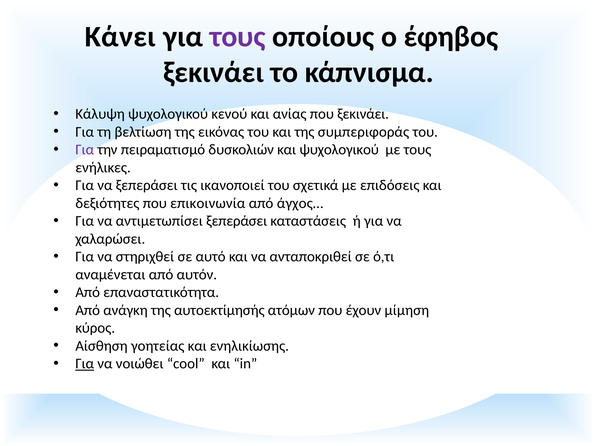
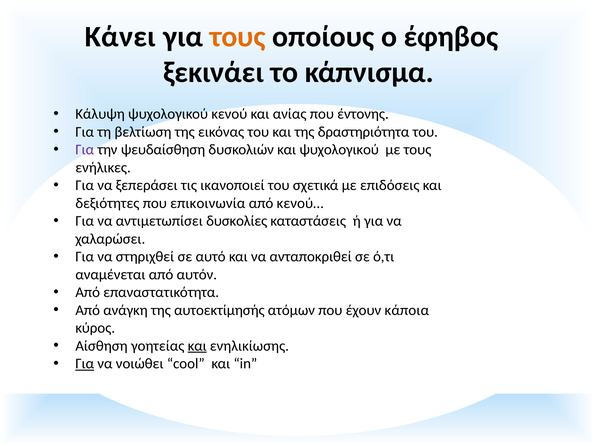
τους colour: purple -> orange (238, 37)
που ξεκινάει: ξεκινάει -> έντονης (363, 114)
συμπεριφοράς: συμπεριφοράς -> δραστηριότητα (364, 132)
πειραματισμό: πειραματισμό -> ψευδαίσθηση (163, 150)
άγχος…: άγχος… -> κενού… (300, 203)
αντιμετωπίσει ξεπεράσει: ξεπεράσει -> δυσκολίες (237, 221)
μίμηση: μίμηση -> κάποια (407, 310)
και underline: none -> present (197, 346)
